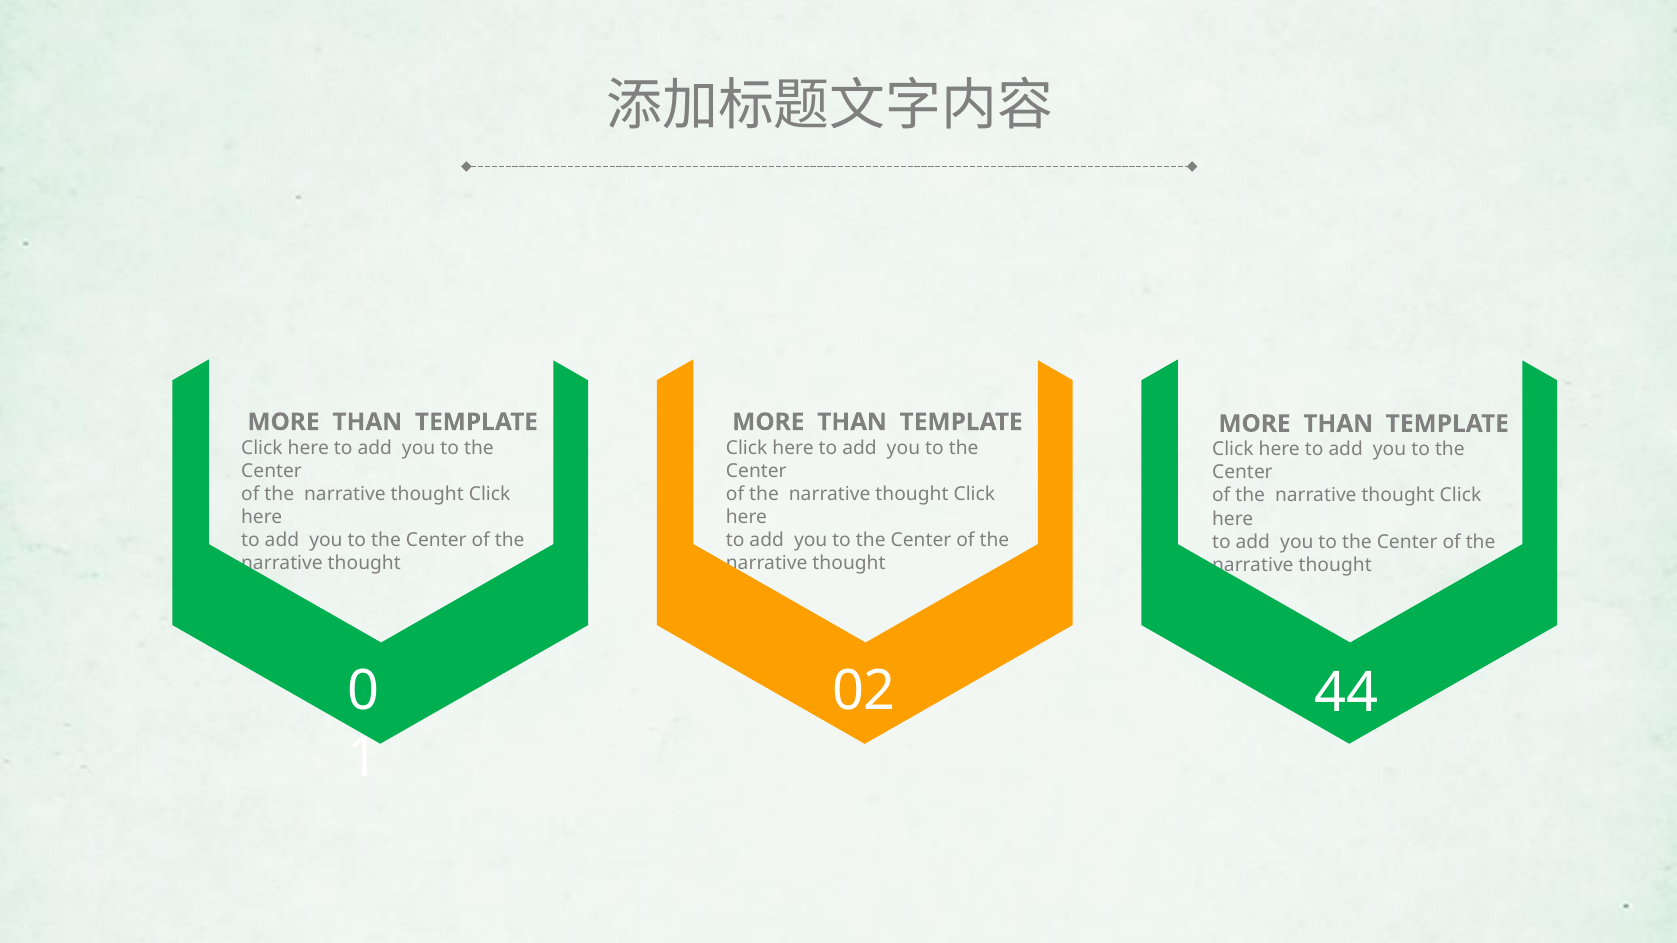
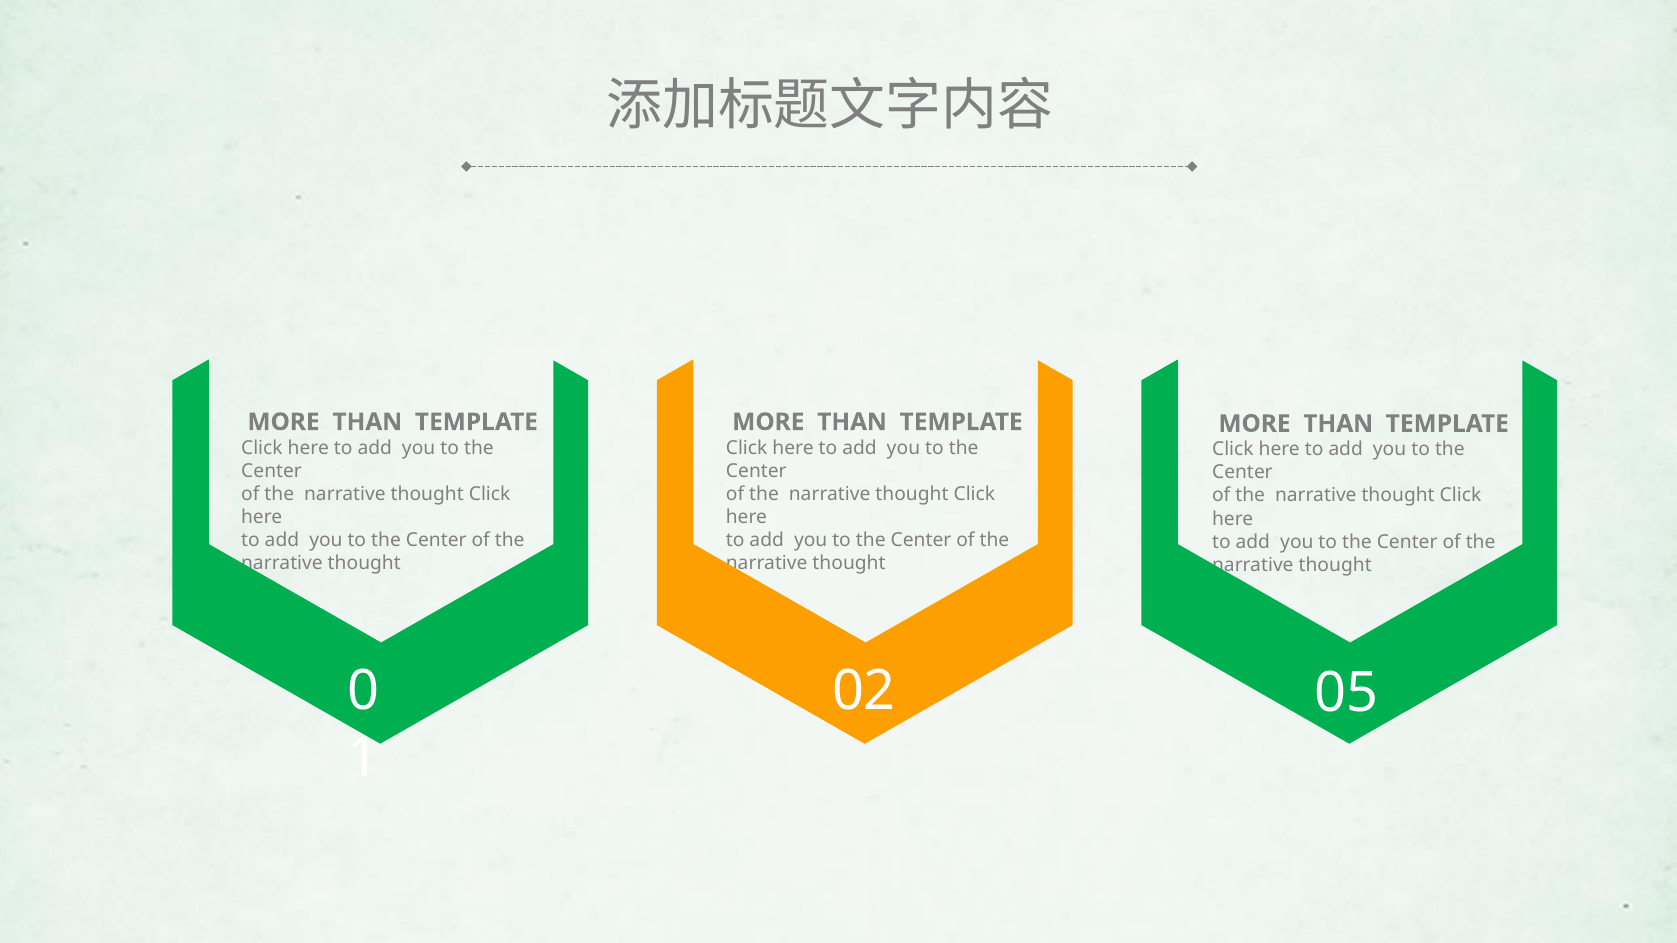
44: 44 -> 05 (1347, 694)
